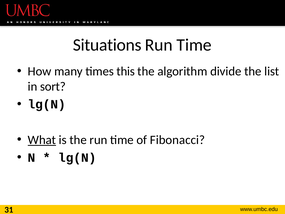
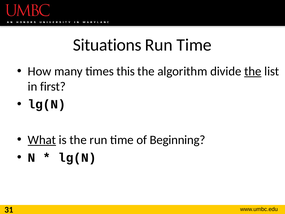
the underline: none -> present (253, 71)
sort: sort -> first (53, 86)
Fibonacci: Fibonacci -> Beginning (178, 140)
